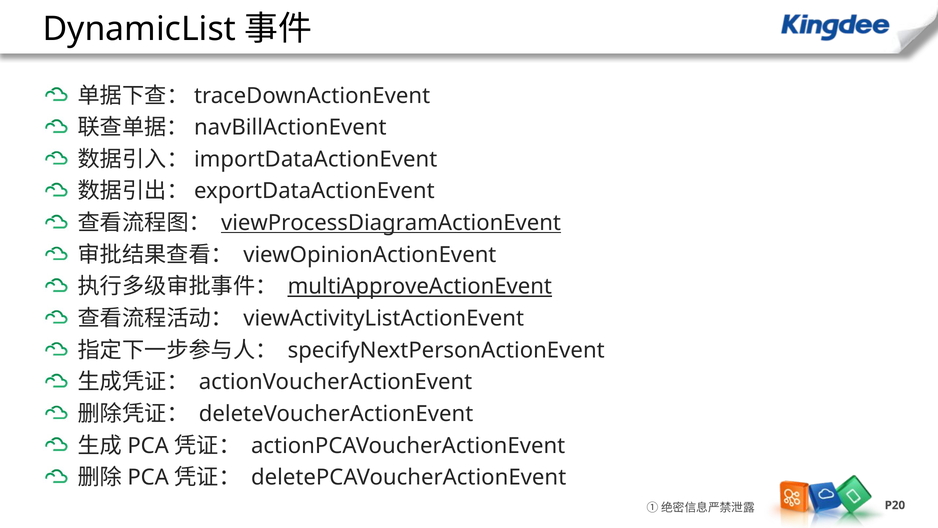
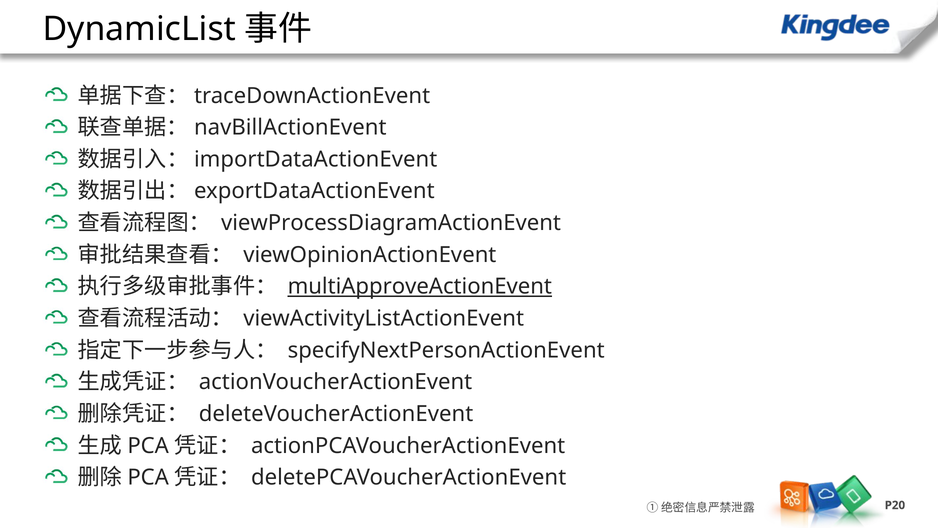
viewProcessDiagramActionEvent underline: present -> none (391, 223)
